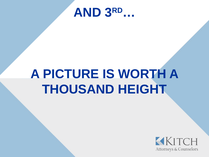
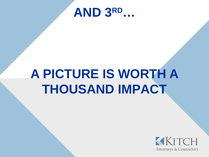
HEIGHT: HEIGHT -> IMPACT (142, 89)
